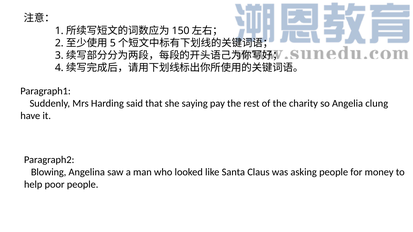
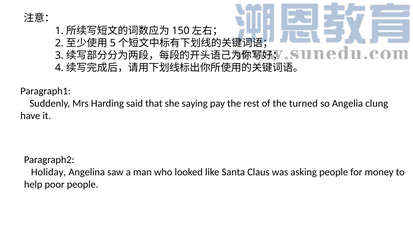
charity: charity -> turned (303, 103)
Blowing: Blowing -> Holiday (49, 172)
